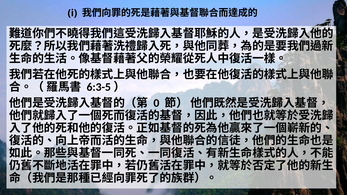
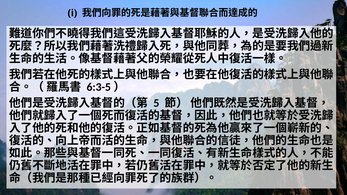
0: 0 -> 5 (156, 103)
